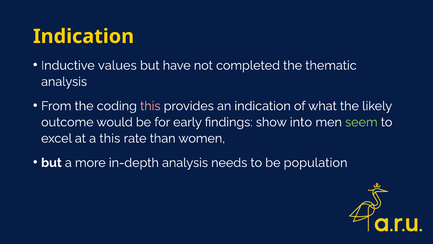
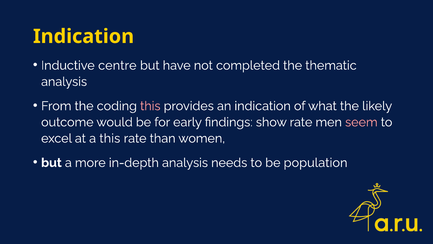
values: values -> centre (117, 65)
show into: into -> rate (301, 122)
seem colour: light green -> pink (361, 122)
